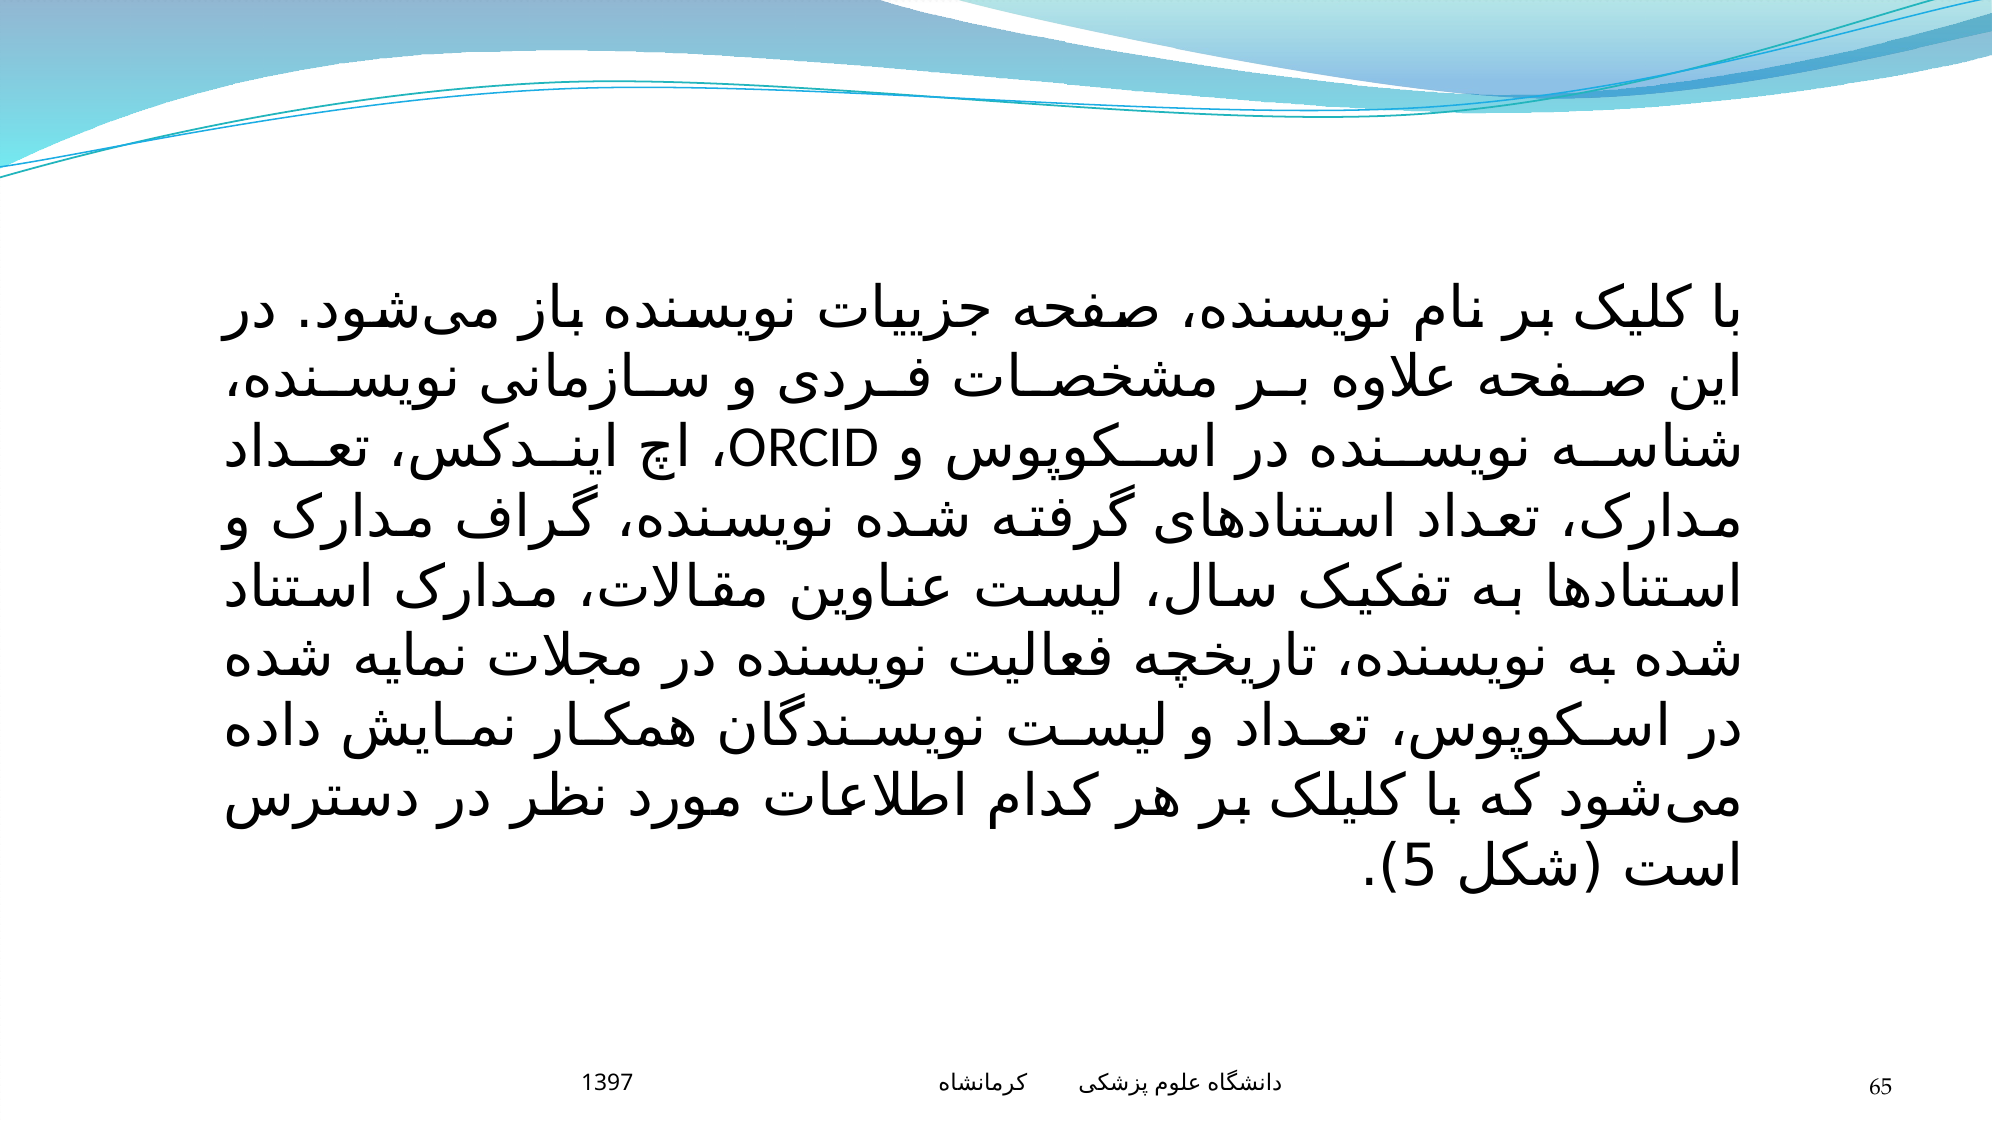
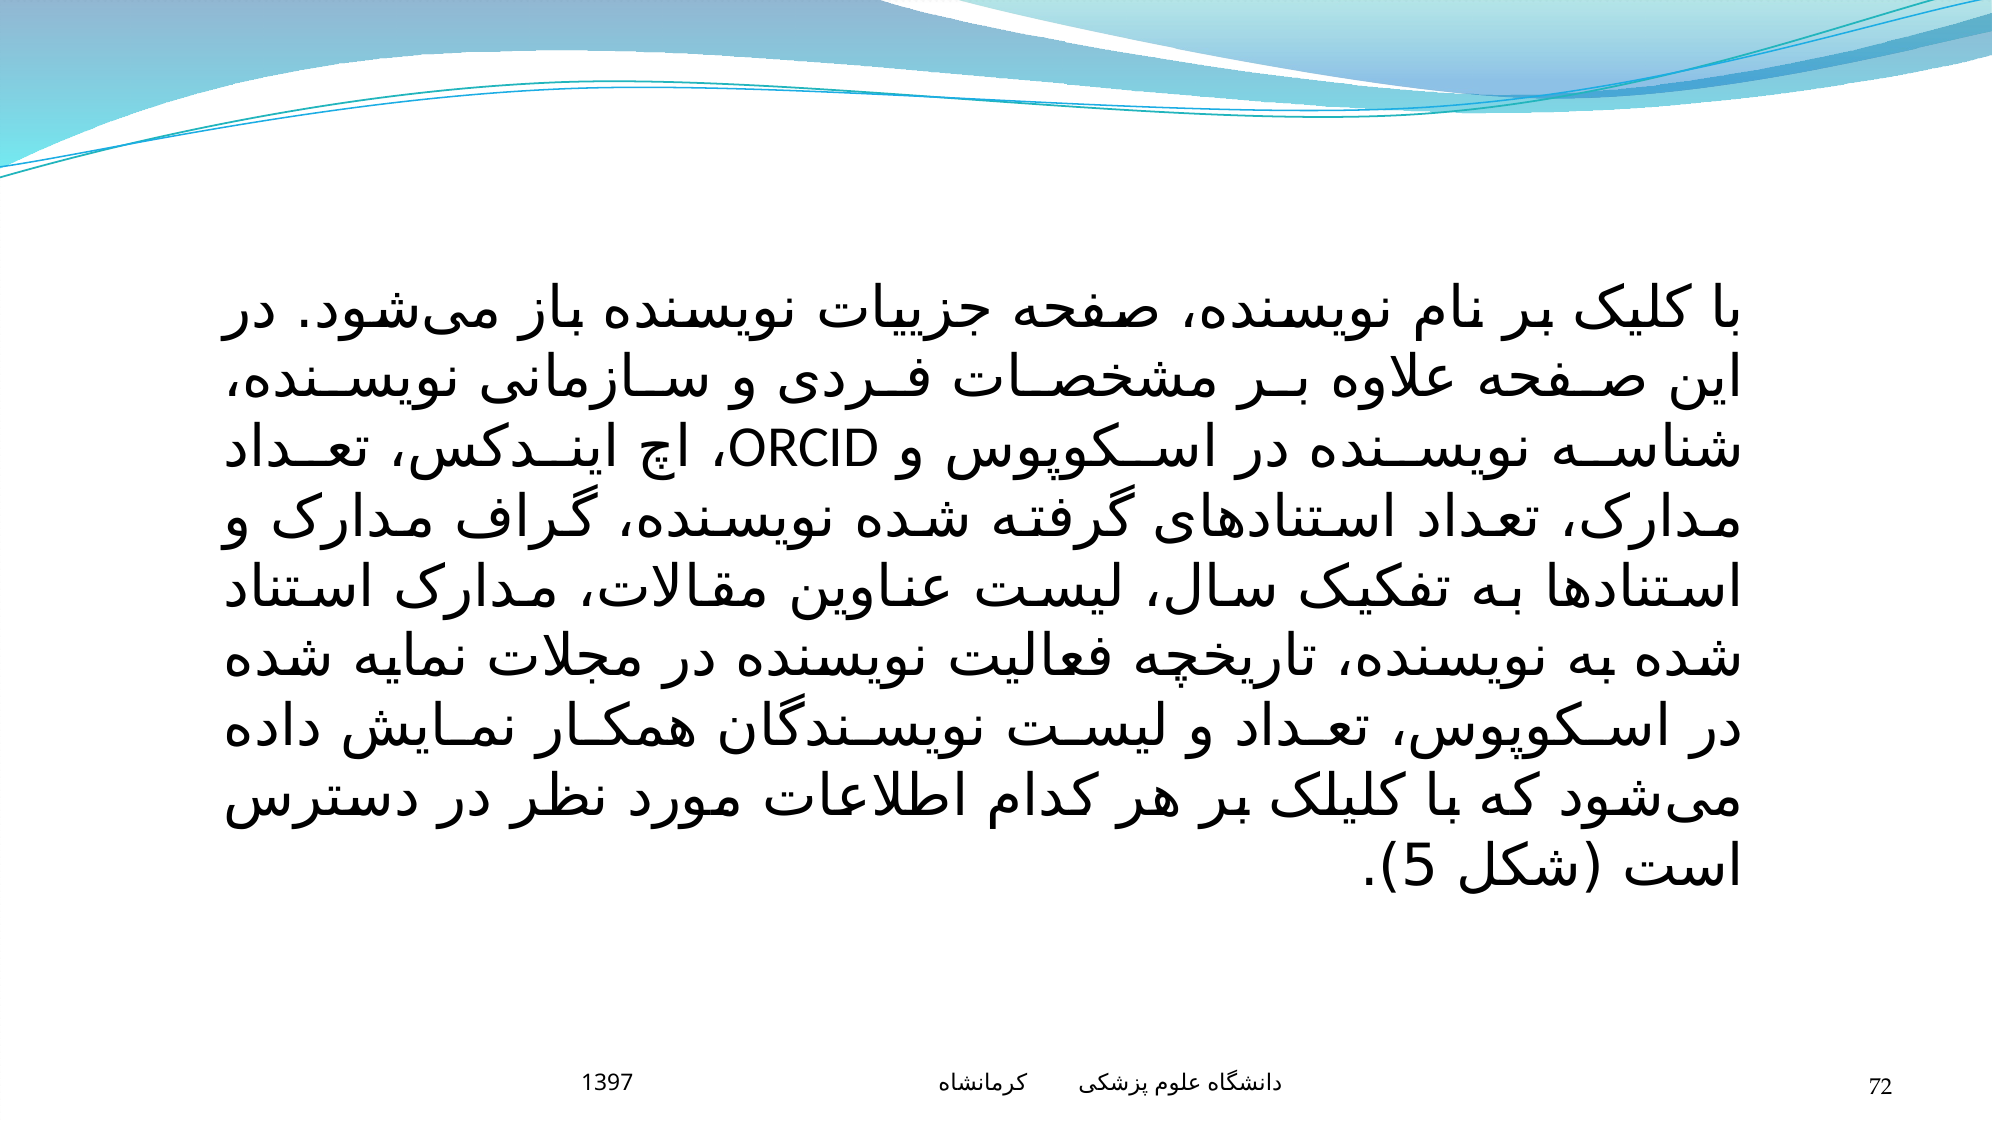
65: 65 -> 72 (1881, 1086)
